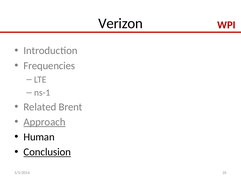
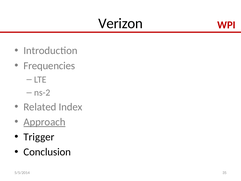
ns-1: ns-1 -> ns-2 (42, 93)
Brent: Brent -> Index (71, 107)
Human: Human -> Trigger (39, 137)
Conclusion underline: present -> none (47, 152)
